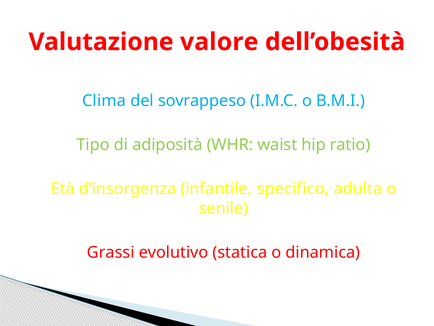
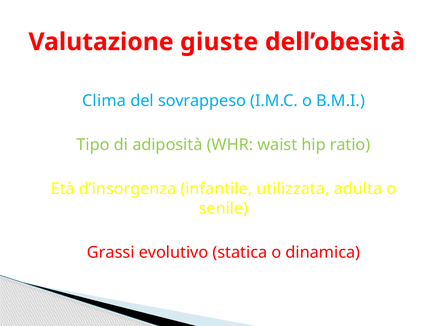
valore: valore -> giuste (219, 42)
specifico: specifico -> utilizzata (293, 188)
